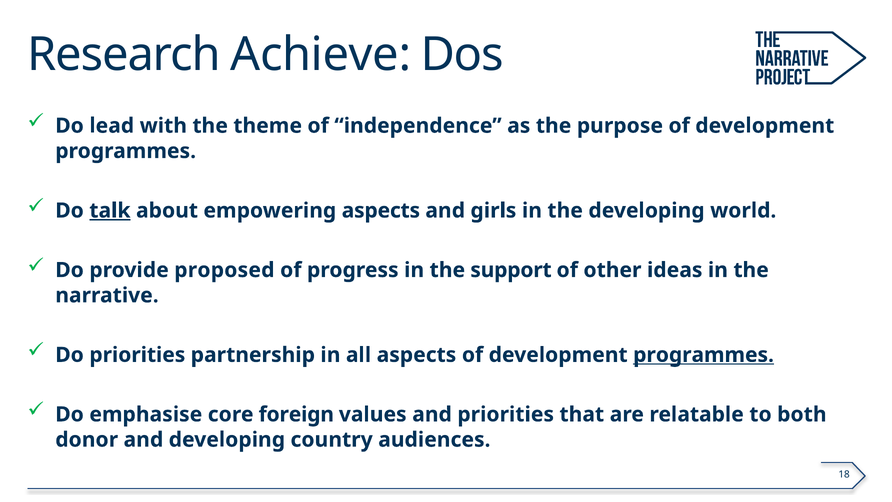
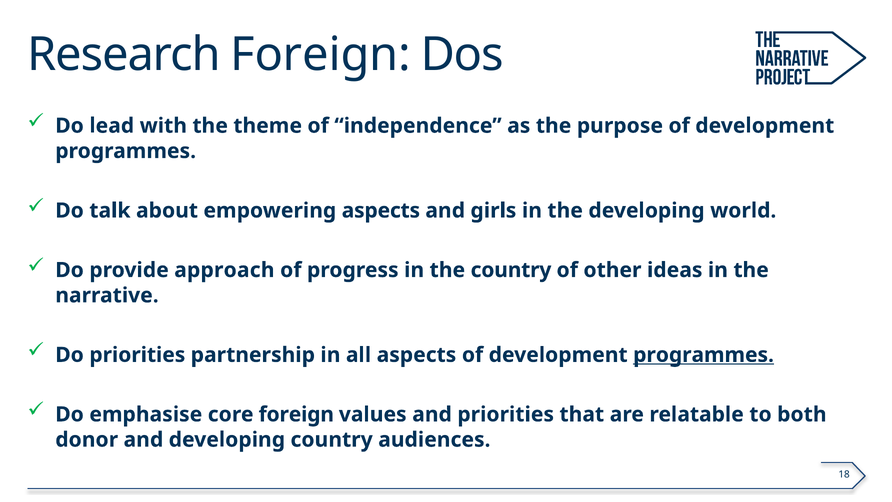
Research Achieve: Achieve -> Foreign (321, 55)
talk underline: present -> none (110, 210)
proposed: proposed -> approach (224, 270)
the support: support -> country (511, 270)
